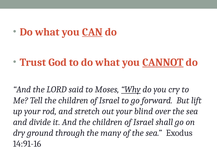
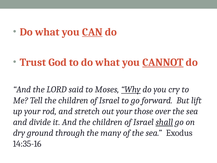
blind: blind -> those (144, 111)
shall underline: none -> present (164, 122)
14:91-16: 14:91-16 -> 14:35-16 (27, 144)
